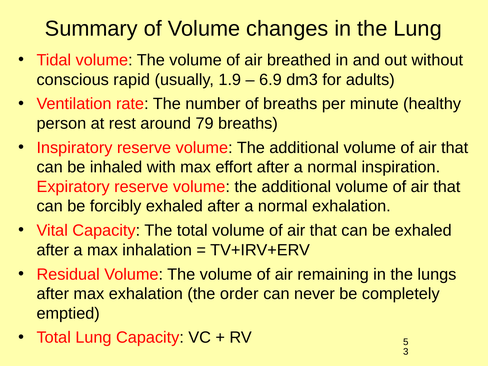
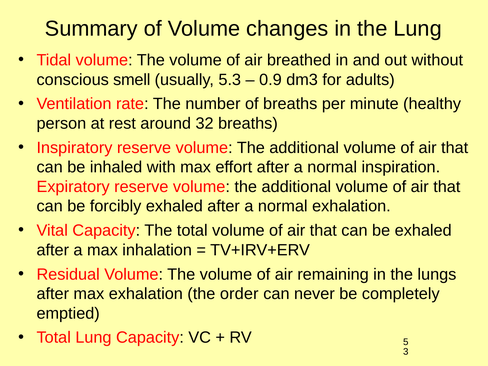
rapid: rapid -> smell (132, 80)
1.9: 1.9 -> 5.3 (230, 80)
6.9: 6.9 -> 0.9 (270, 80)
79: 79 -> 32 (205, 123)
